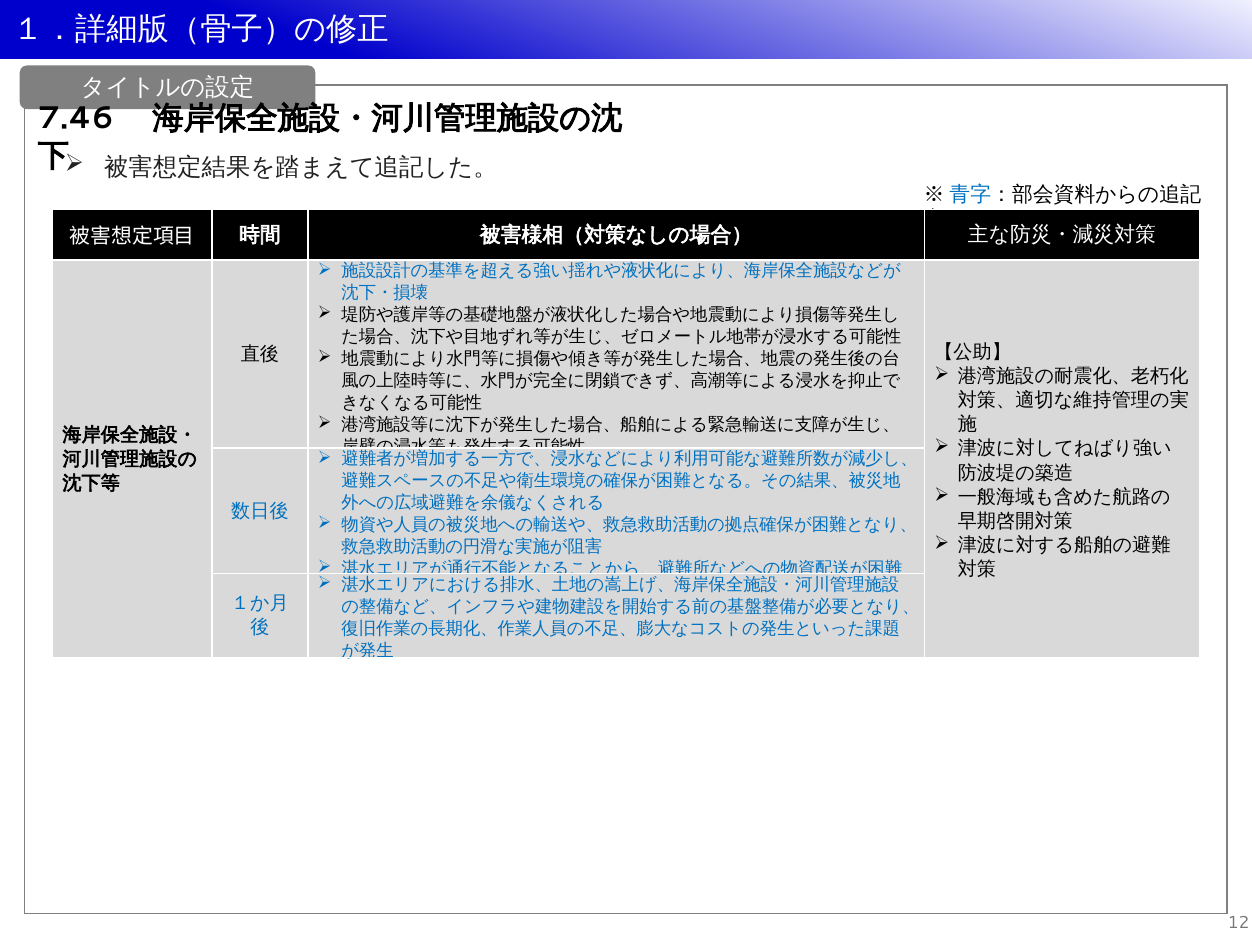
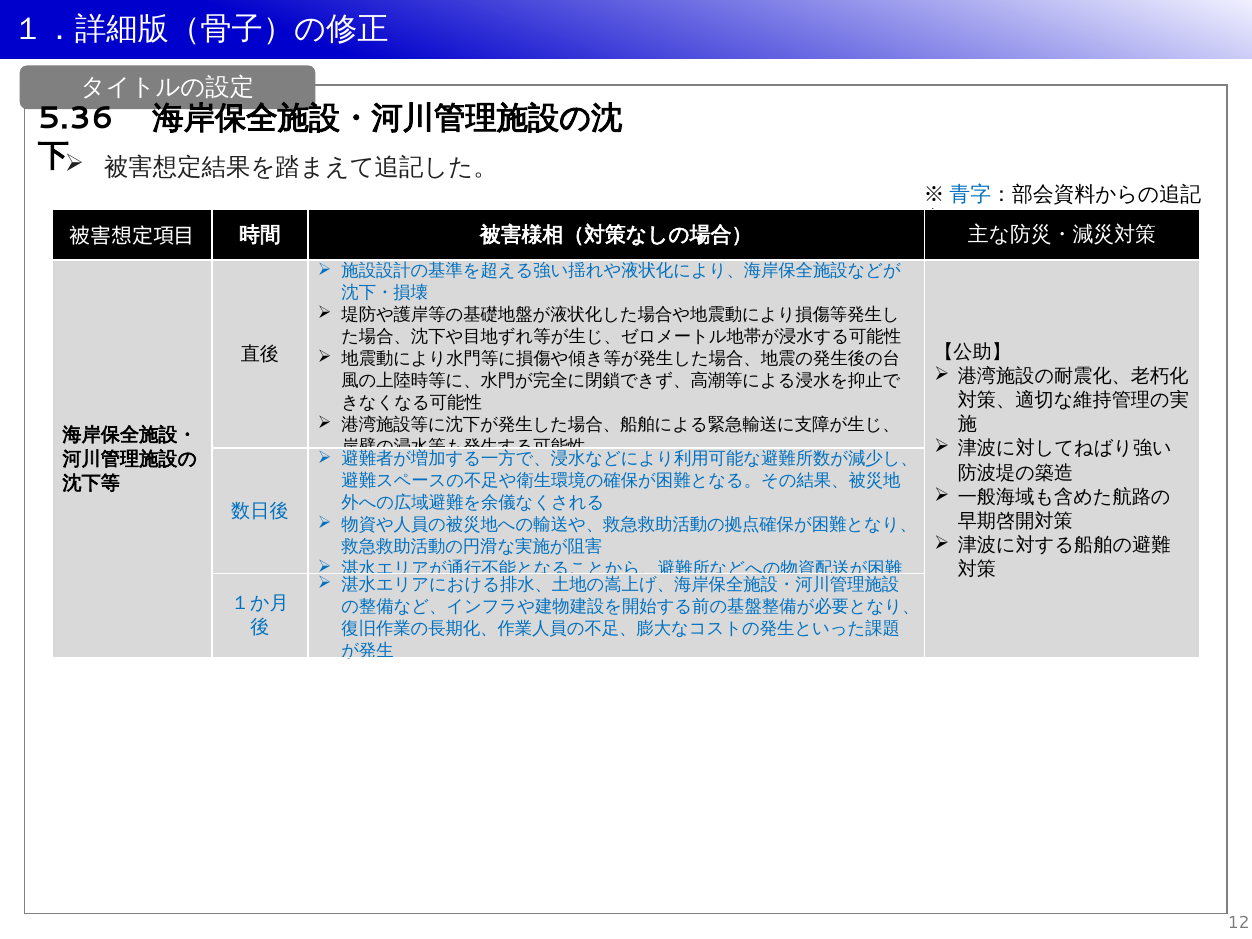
7.46: 7.46 -> 5.36 (76, 118)
